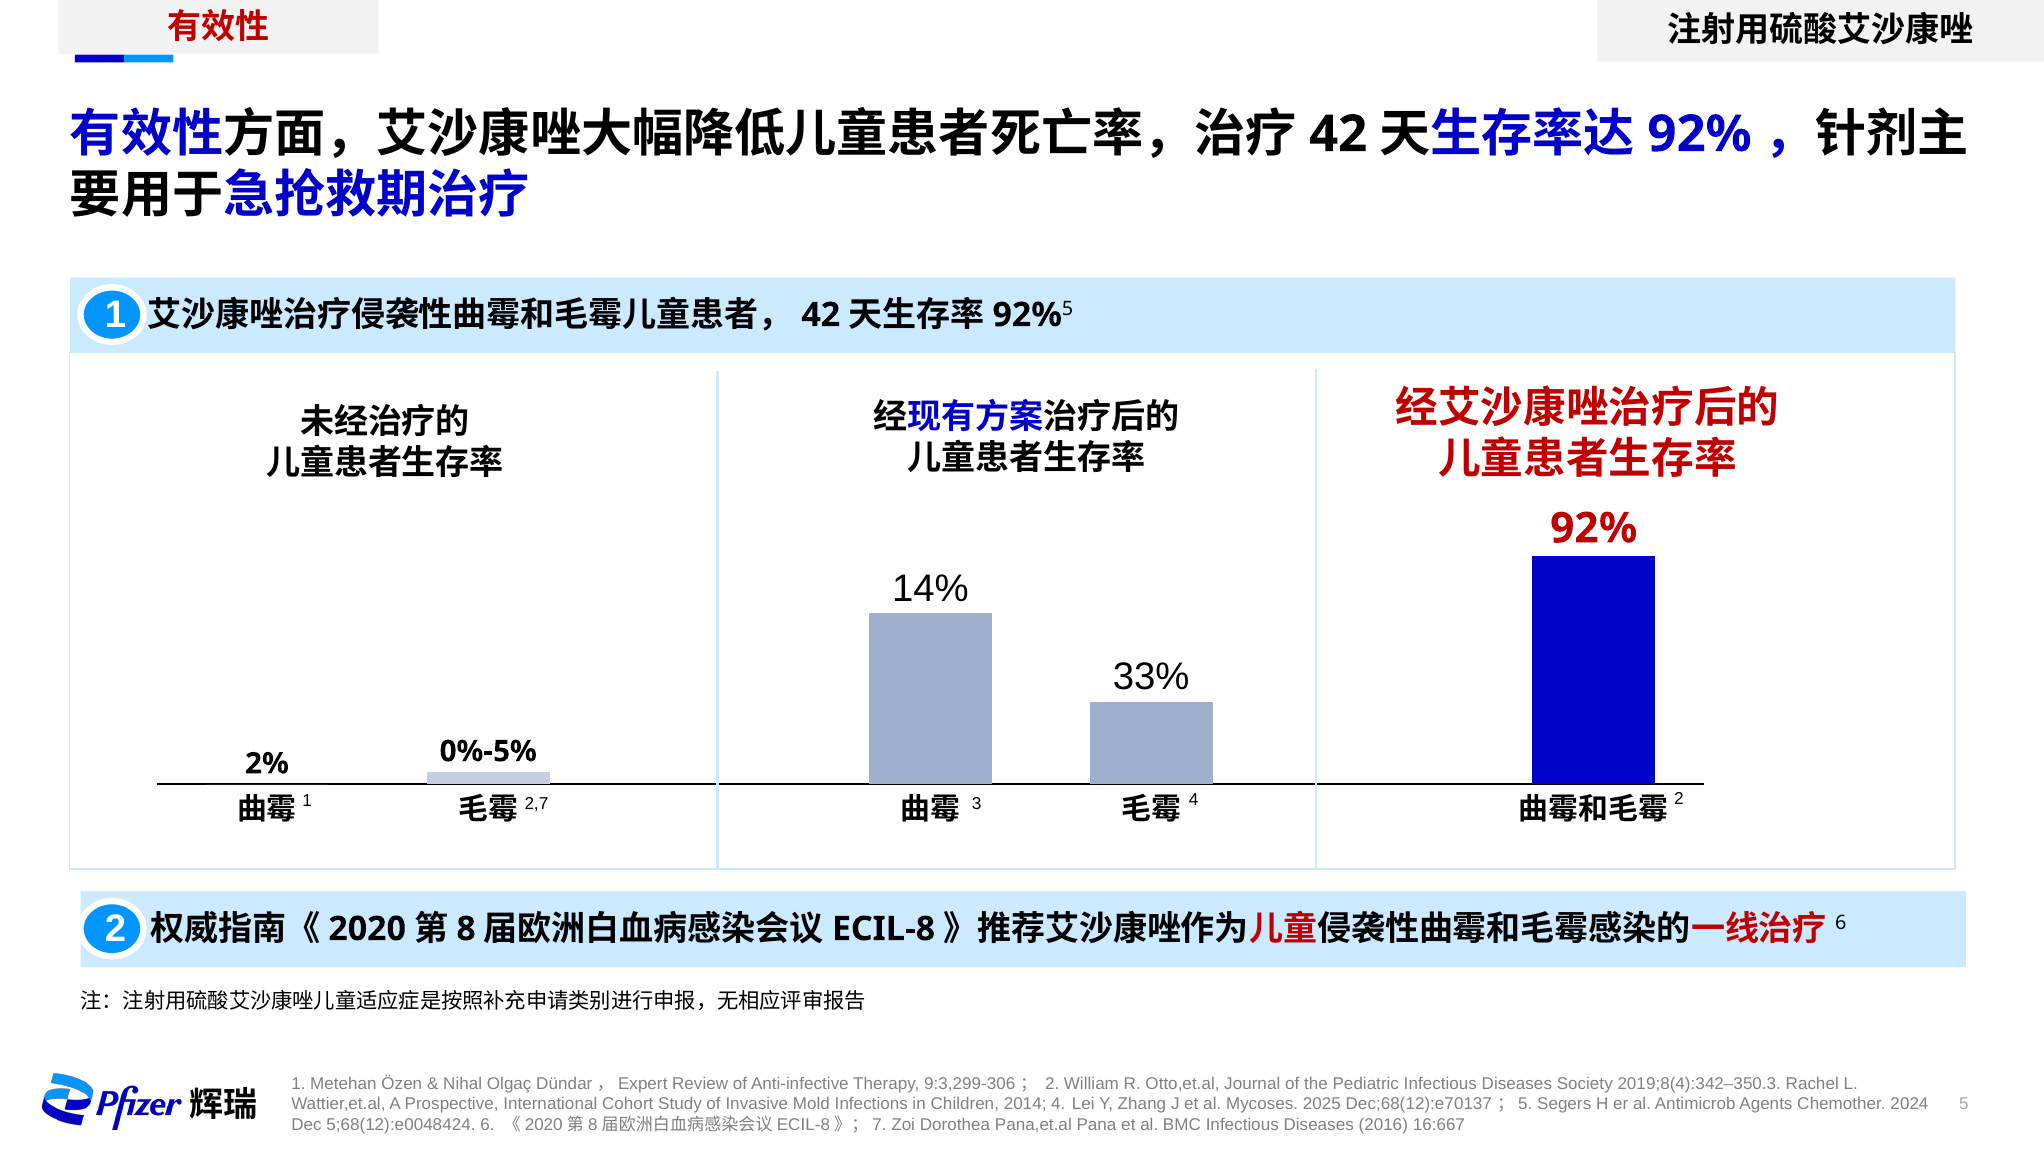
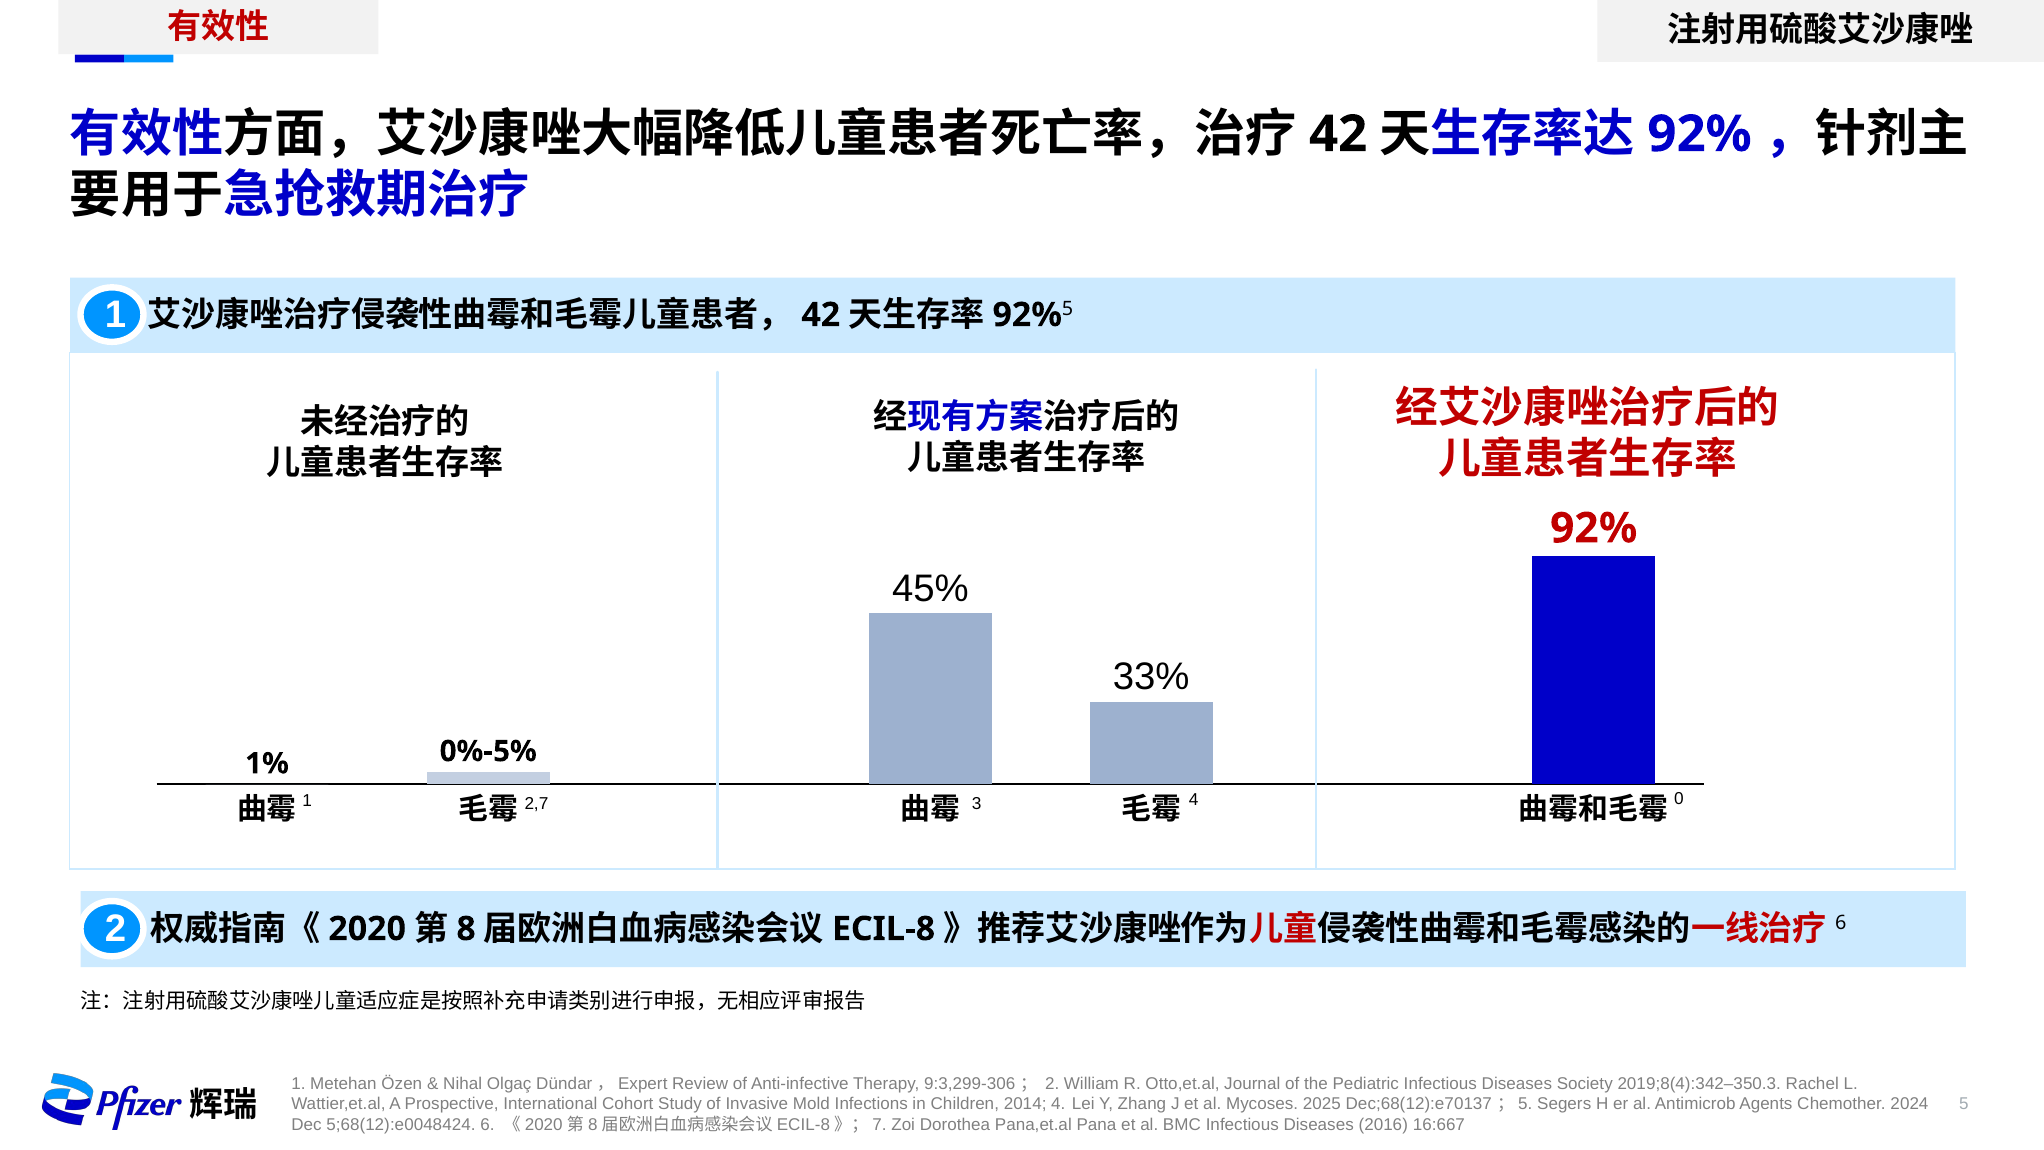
14%: 14% -> 45% (930, 588)
2%: 2% -> 1% (267, 764)
4 2: 2 -> 0 (1679, 799)
